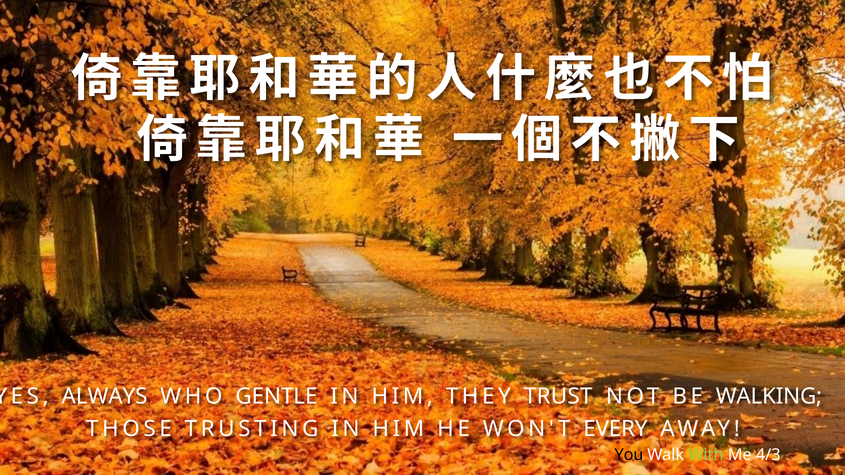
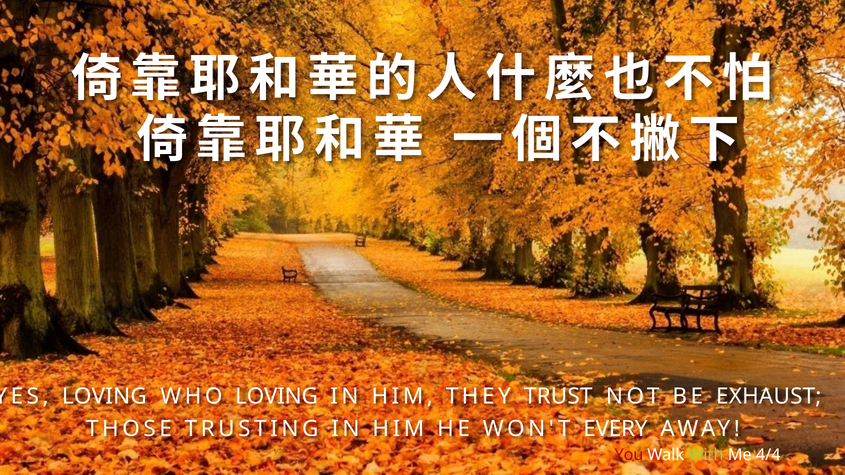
ALWAYS: ALWAYS -> LOVING (104, 397)
WHO GENTLE: GENTLE -> LOVING (277, 397)
WALKING: WALKING -> EXHAUST (769, 397)
You colour: black -> red (629, 455)
4/3: 4/3 -> 4/4 (768, 455)
